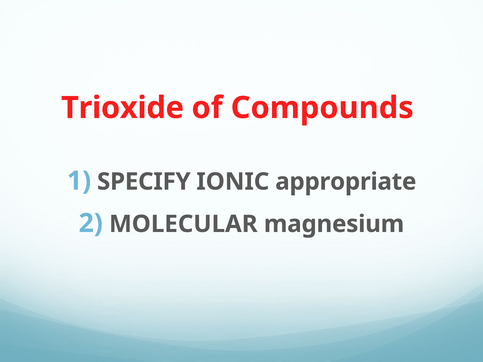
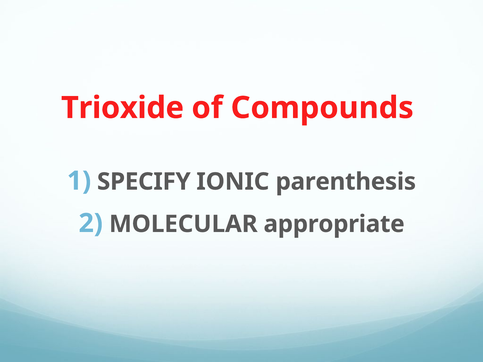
appropriate: appropriate -> parenthesis (346, 182)
magnesium: magnesium -> appropriate (334, 224)
